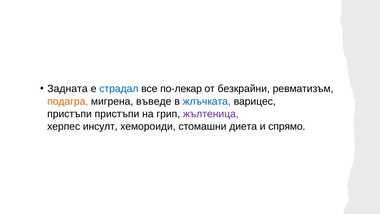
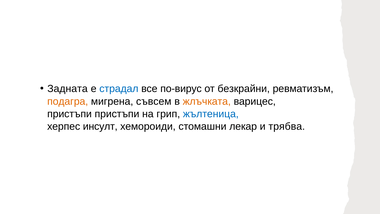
по-лекар: по-лекар -> по-вирус (181, 89)
въведе: въведе -> съвсем (154, 101)
жлъчката colour: blue -> orange (207, 101)
жълтеница colour: purple -> blue (211, 114)
диета: диета -> лекар (243, 126)
спрямо: спрямо -> трябва (287, 126)
